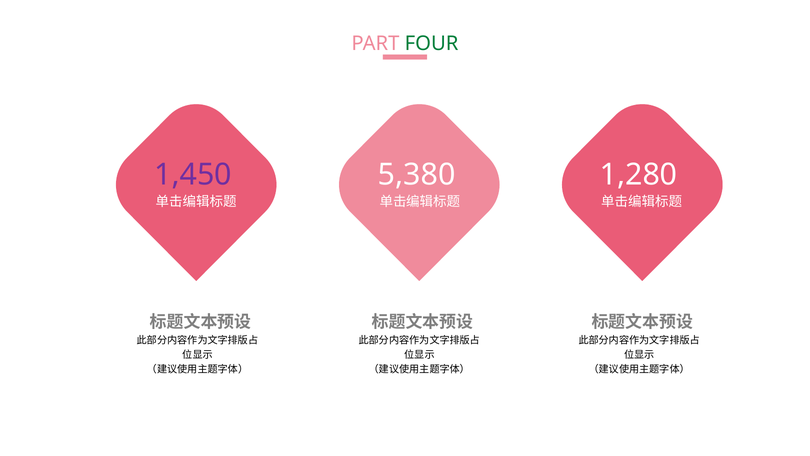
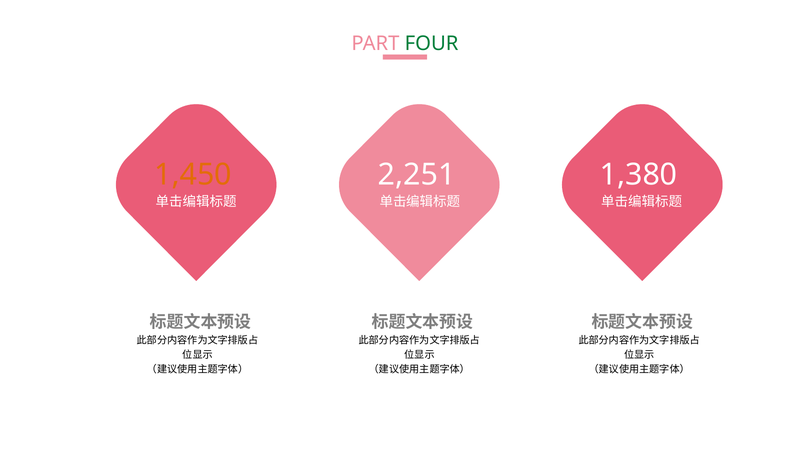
1,450 colour: purple -> orange (193, 175)
5,380: 5,380 -> 2,251 (417, 175)
1,280: 1,280 -> 1,380 (638, 175)
